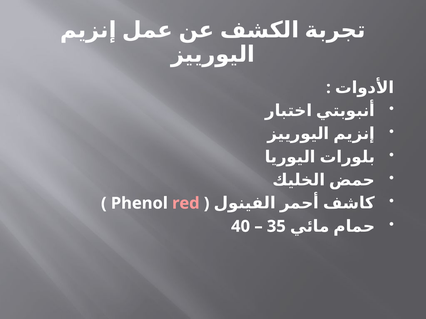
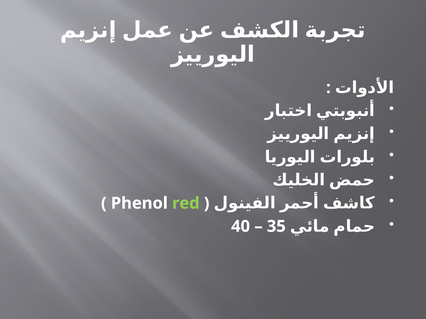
red colour: pink -> light green (186, 204)
